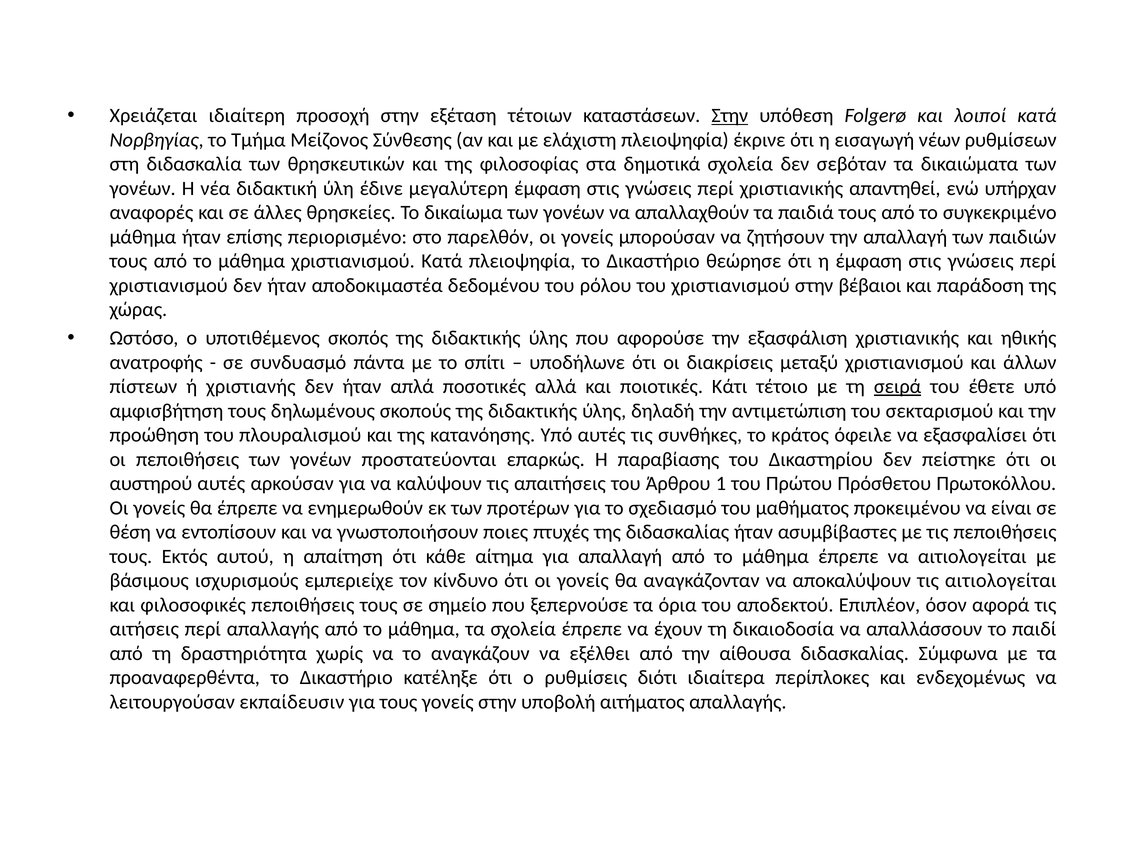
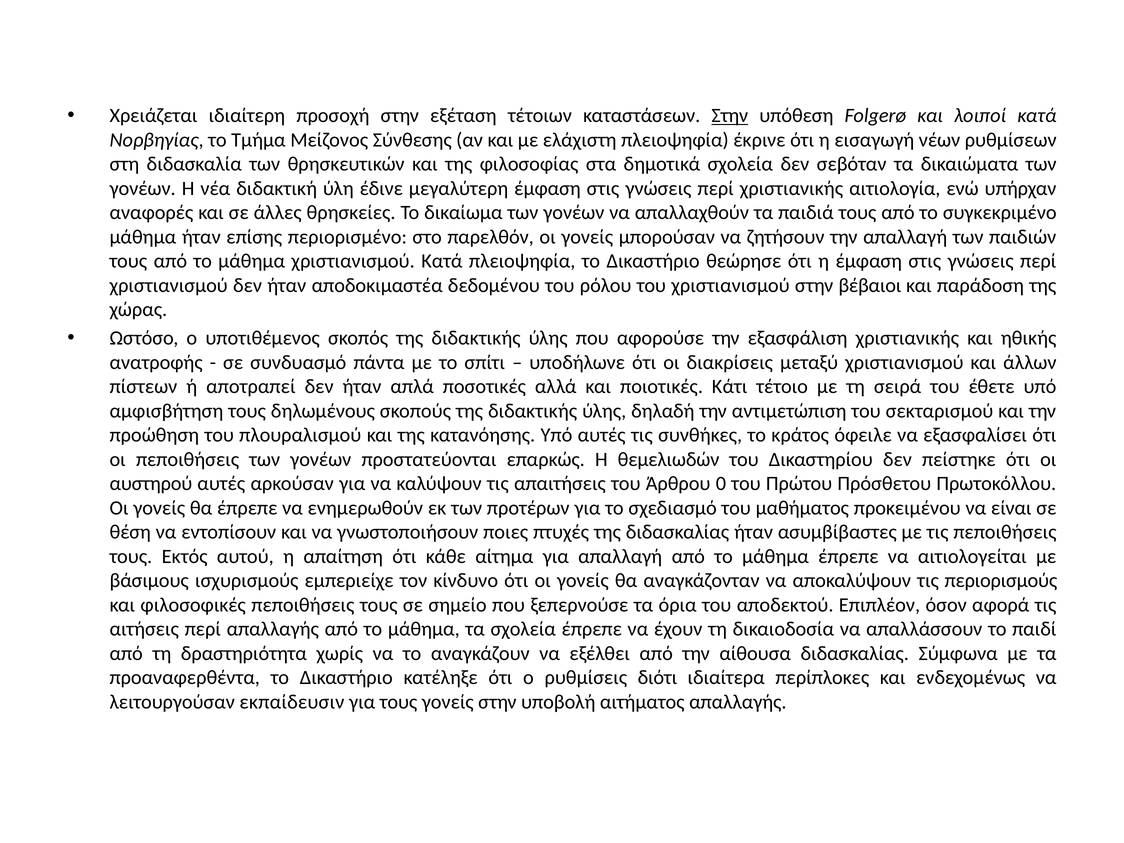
απαντηθεί: απαντηθεί -> αιτιολογία (895, 188)
χριστιανής: χριστιανής -> αποτραπεί (251, 387)
σειρά underline: present -> none (898, 387)
παραβίασης: παραβίασης -> θεμελιωδών (669, 459)
1: 1 -> 0 (721, 484)
τις αιτιολογείται: αιτιολογείται -> περιορισμούς (1001, 581)
